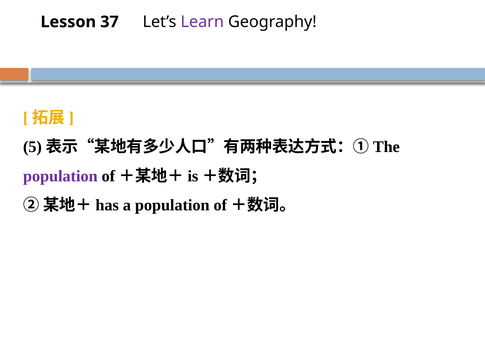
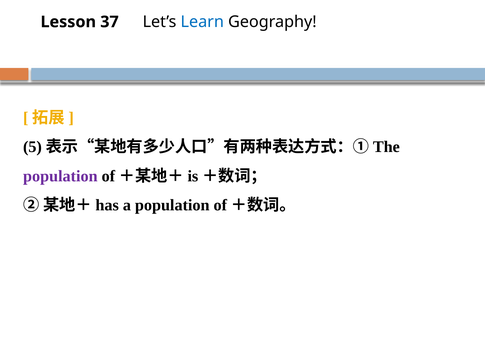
Learn colour: purple -> blue (202, 22)
